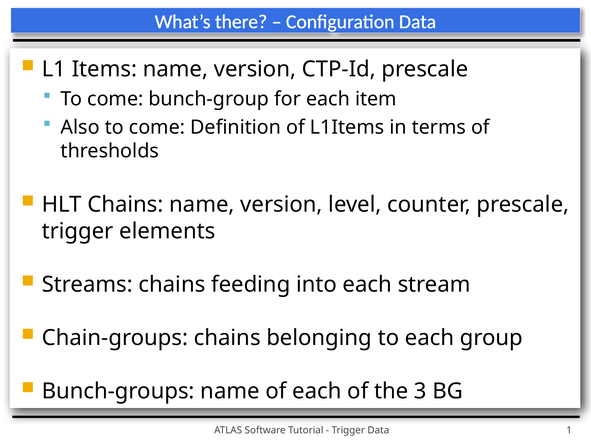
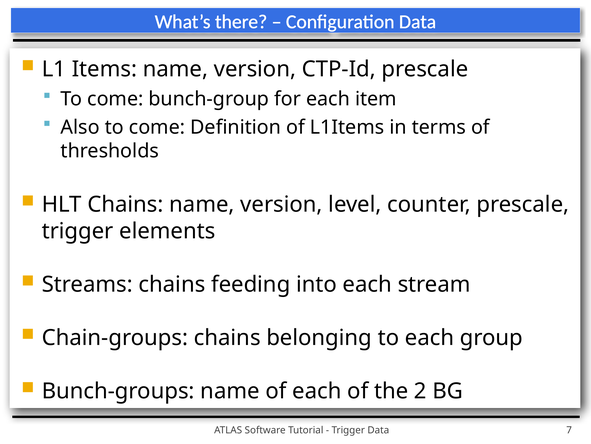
3: 3 -> 2 (420, 391)
1: 1 -> 7 (569, 430)
